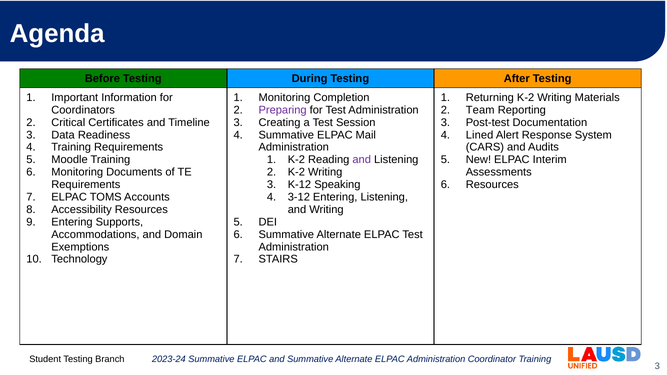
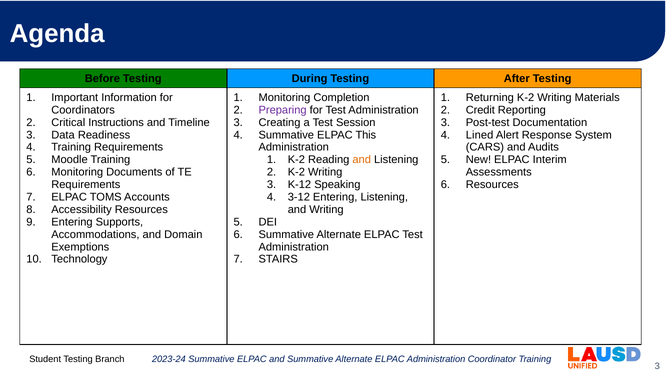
Team: Team -> Credit (480, 110)
Certificates: Certificates -> Instructions (116, 123)
Mail: Mail -> This (366, 135)
and colour: purple -> orange (362, 160)
